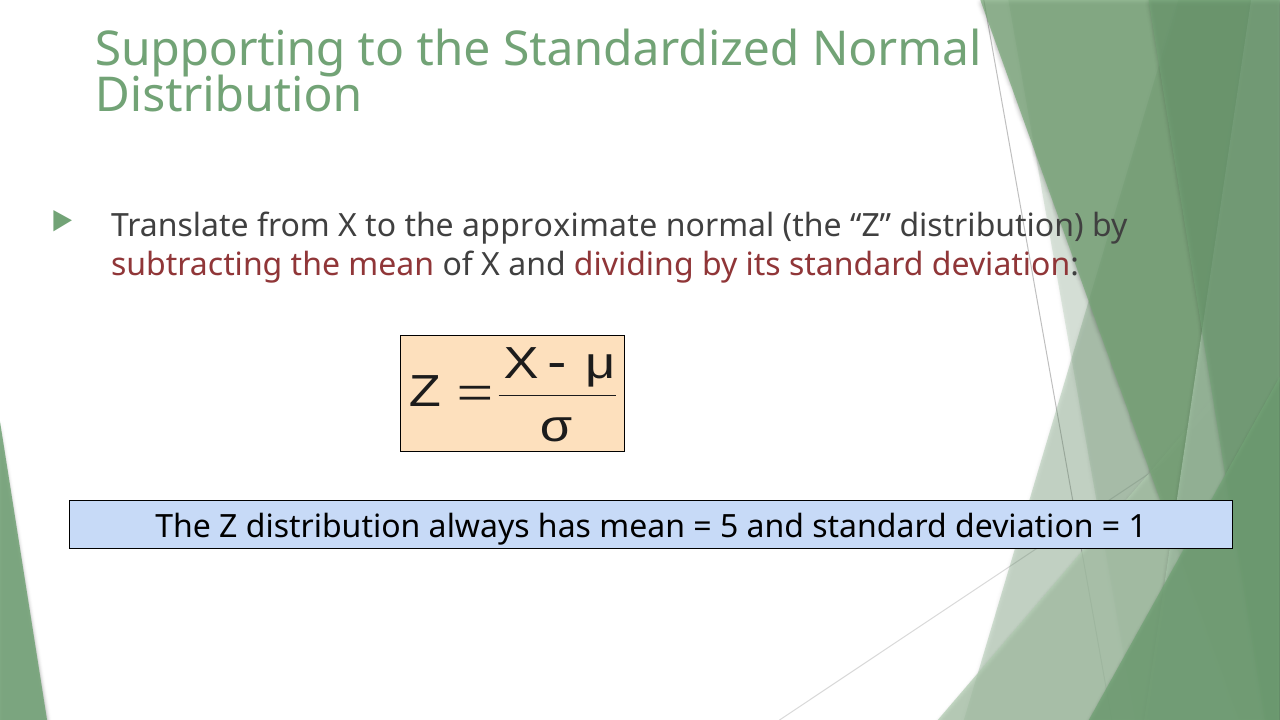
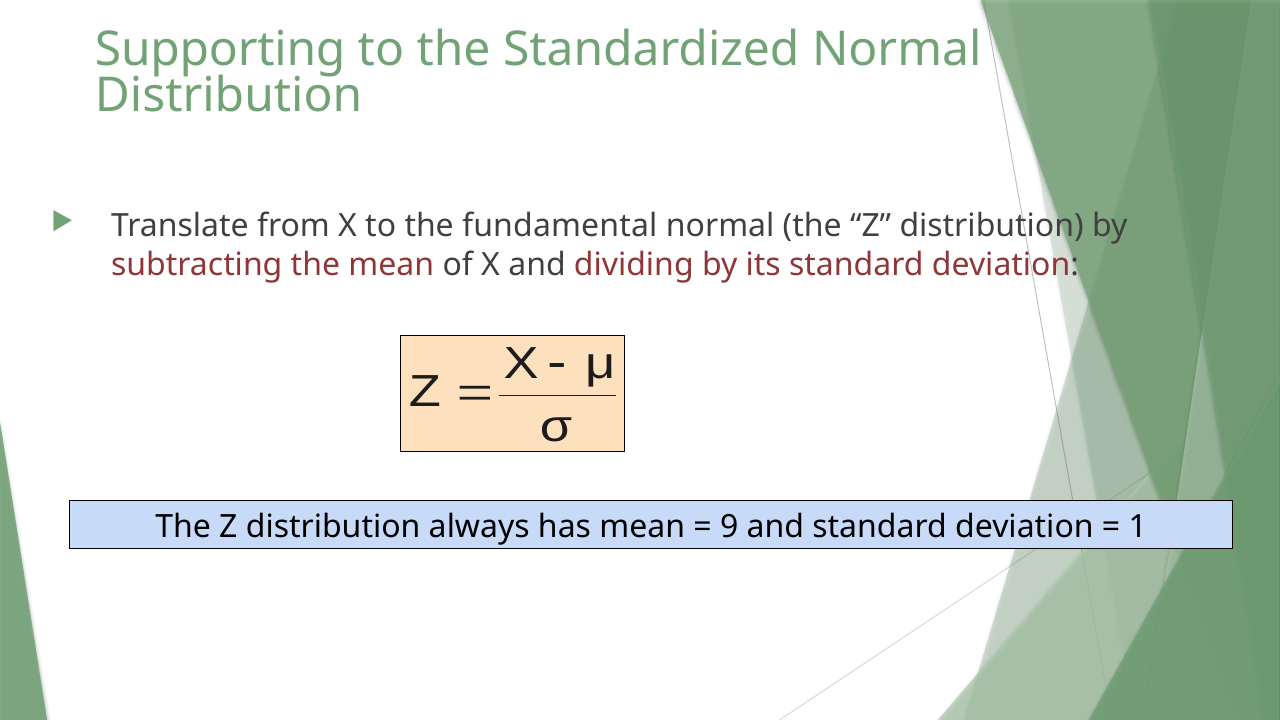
approximate: approximate -> fundamental (560, 226)
5: 5 -> 9 (729, 527)
